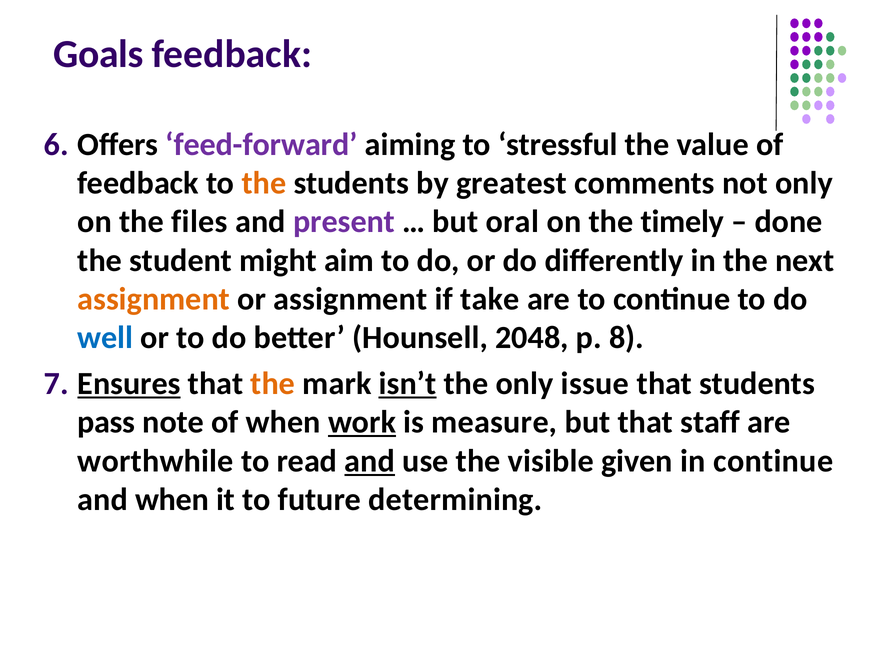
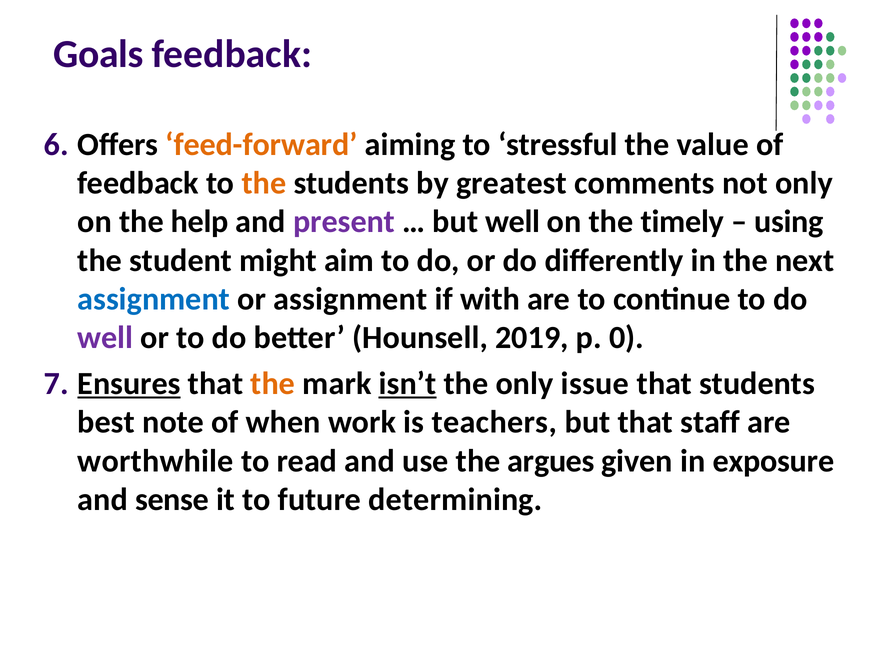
feed-forward colour: purple -> orange (262, 144)
files: files -> help (200, 222)
but oral: oral -> well (513, 222)
done: done -> using (789, 222)
assignment colour: orange -> blue (154, 299)
take: take -> with (490, 299)
well colour: blue -> purple (105, 338)
2048: 2048 -> 2019 (532, 338)
8: 8 -> 0 (627, 338)
pass: pass -> best (106, 422)
work underline: present -> none (362, 422)
measure: measure -> teachers (494, 422)
and underline: present -> none (370, 461)
visible: visible -> argues (551, 461)
in continue: continue -> exposure (774, 461)
and when: when -> sense (172, 500)
